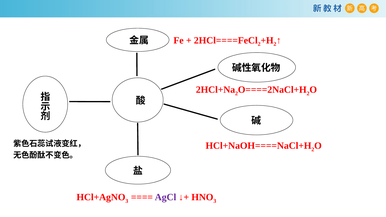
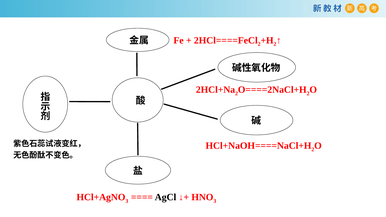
AgCl colour: purple -> black (166, 197)
